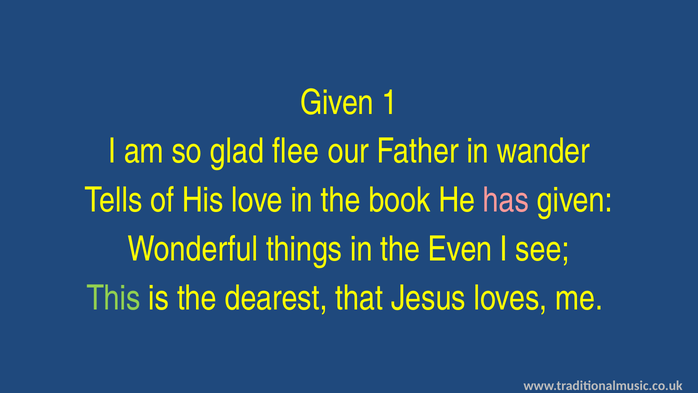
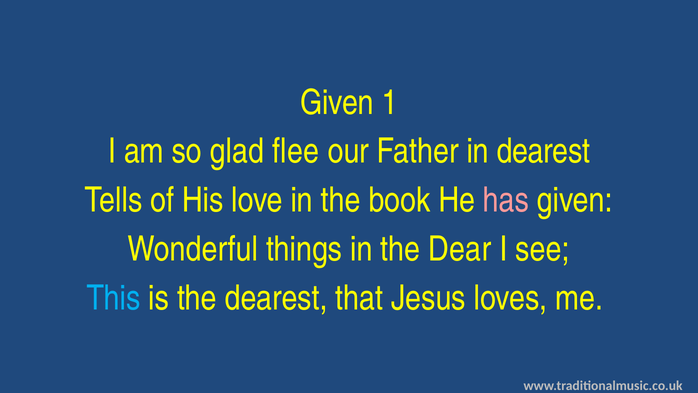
in wander: wander -> dearest (543, 151)
Even: Even -> Dear (460, 249)
This colour: light green -> light blue (114, 298)
